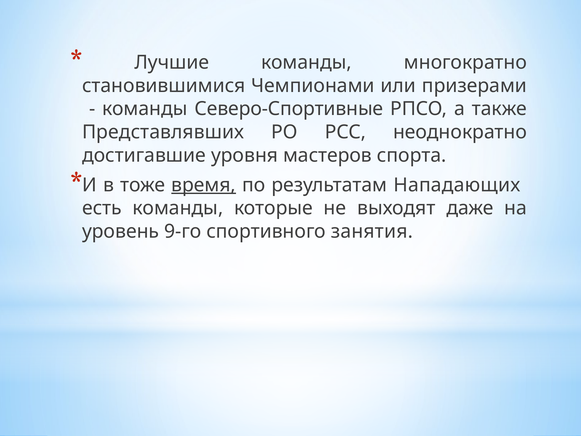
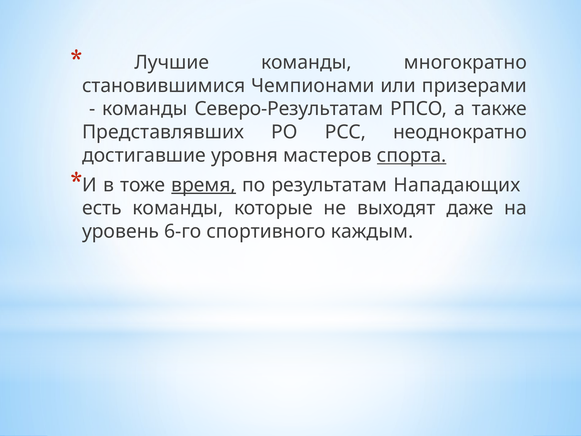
Северо-Спортивные: Северо-Спортивные -> Северо-Результатам (289, 109)
спорта underline: none -> present (412, 155)
9-го: 9-го -> 6-го (183, 231)
занятия: занятия -> каждым (372, 231)
